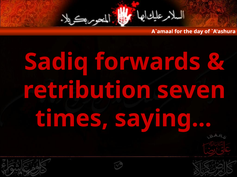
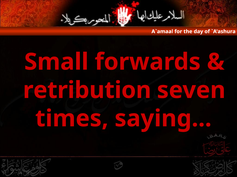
Sadiq: Sadiq -> Small (56, 62)
